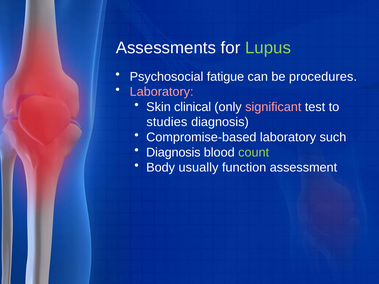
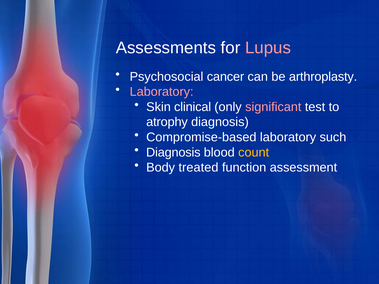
Lupus colour: light green -> pink (268, 48)
fatigue: fatigue -> cancer (225, 77)
procedures: procedures -> arthroplasty (323, 77)
studies: studies -> atrophy (167, 122)
count colour: light green -> yellow (254, 152)
usually: usually -> treated (198, 168)
